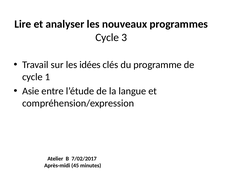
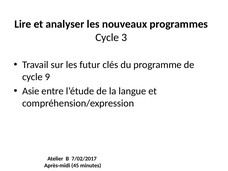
idées: idées -> futur (90, 65)
1: 1 -> 9 (47, 77)
